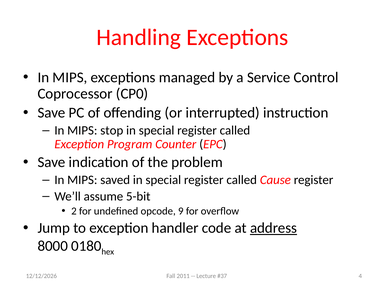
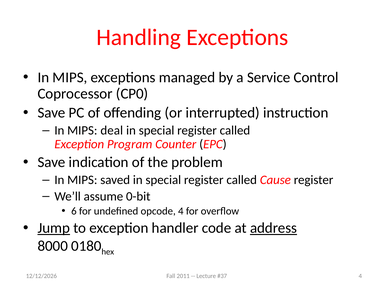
stop: stop -> deal (112, 130)
5-bit: 5-bit -> 0-bit (138, 196)
2: 2 -> 6 (74, 211)
opcode 9: 9 -> 4 (181, 211)
Jump underline: none -> present (54, 228)
